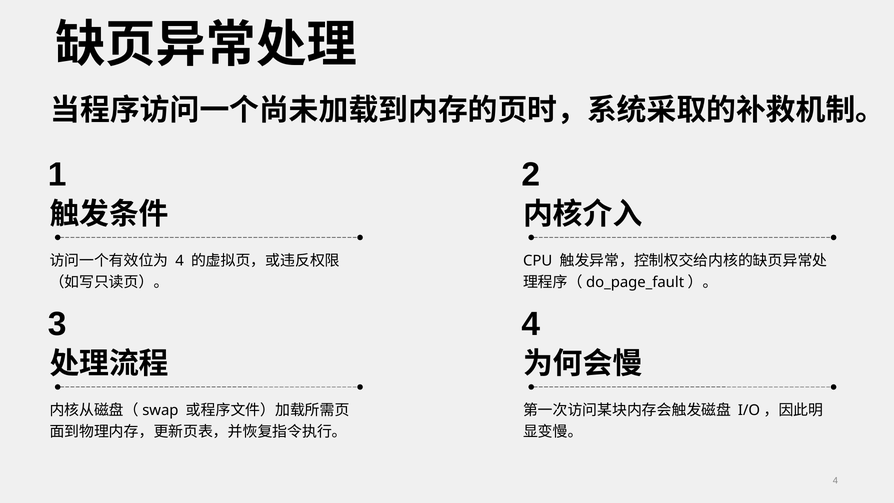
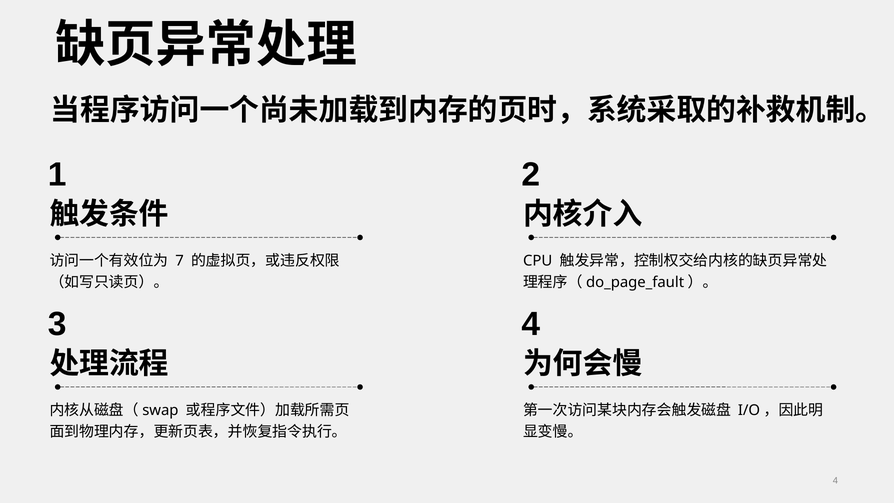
4: 4 -> 7 (180, 261)
